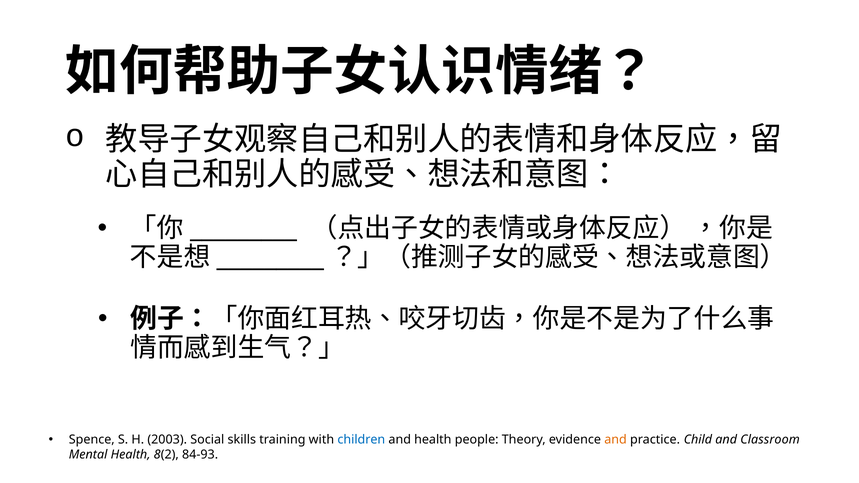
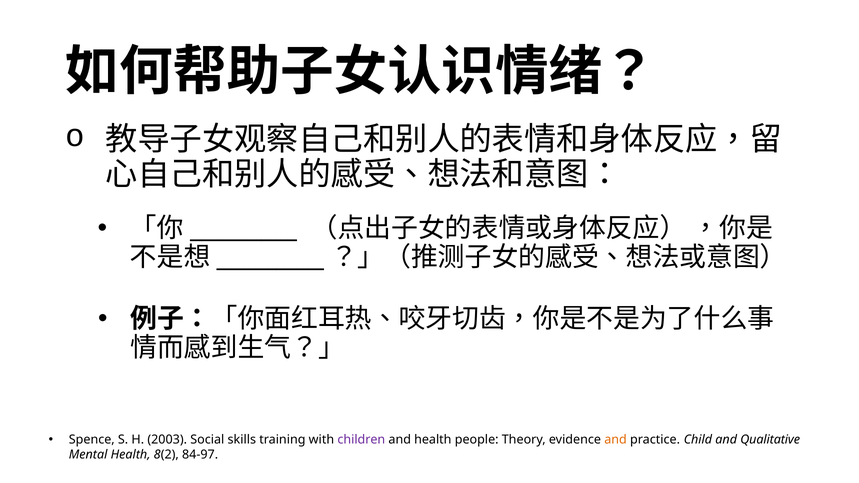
children colour: blue -> purple (361, 440)
Classroom: Classroom -> Qualitative (770, 440)
84-93: 84-93 -> 84-97 (200, 455)
